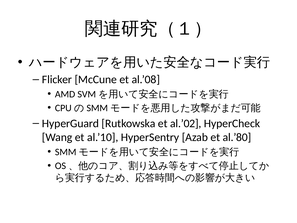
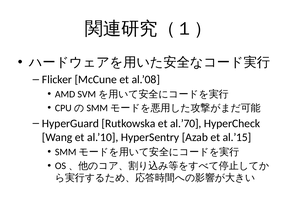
al.’02: al.’02 -> al.’70 (186, 123)
al.’80: al.’80 -> al.’15 (237, 137)
